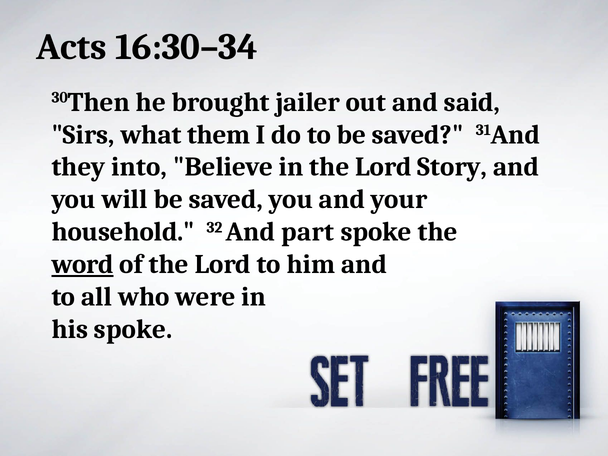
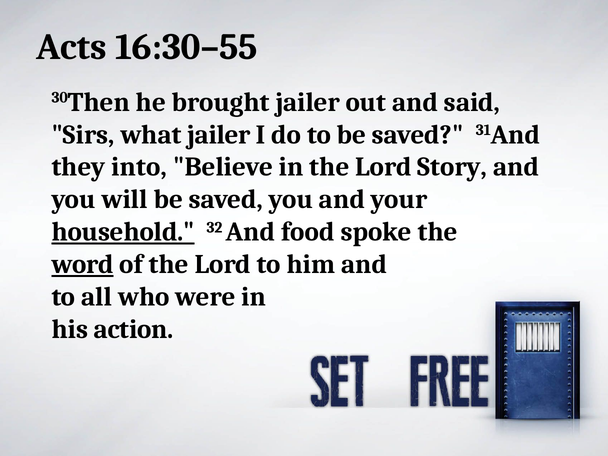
16:30–34: 16:30–34 -> 16:30–55 (186, 47)
what them: them -> jailer (219, 135)
household underline: none -> present (123, 232)
part: part -> food (308, 232)
his spoke: spoke -> action (134, 329)
